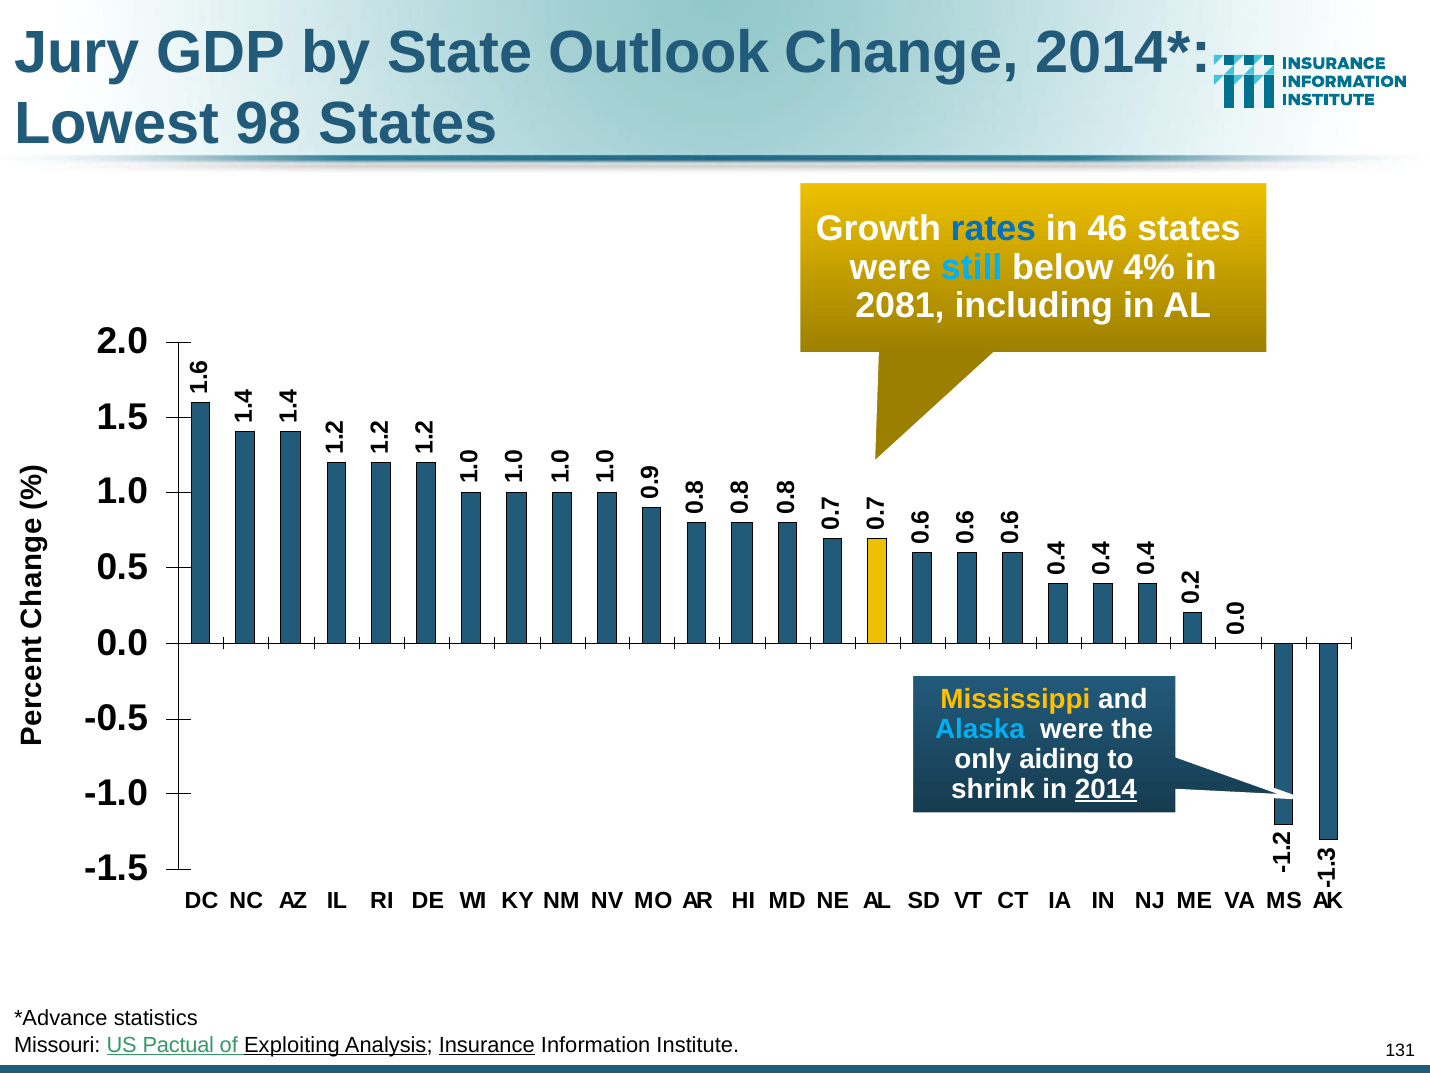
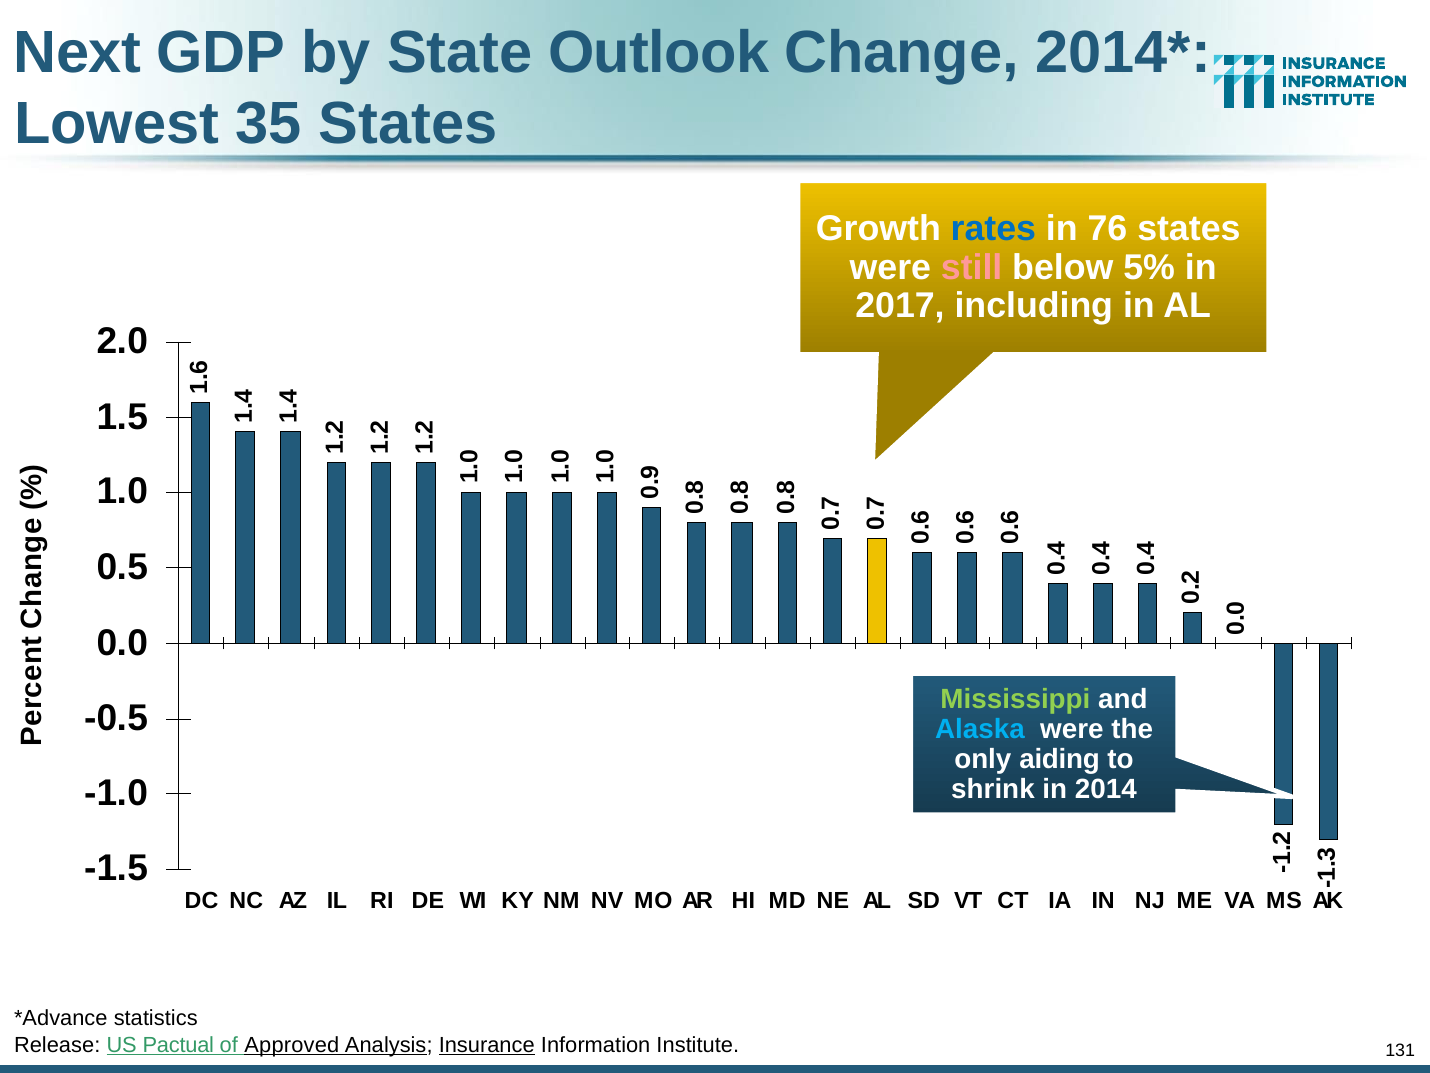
Jury: Jury -> Next (77, 53)
98: 98 -> 35 (269, 124)
46: 46 -> 76 (1107, 229)
still colour: light blue -> pink (972, 267)
4%: 4% -> 5% (1149, 267)
2081: 2081 -> 2017 (900, 306)
Mississippi colour: yellow -> light green (1015, 699)
2014 underline: present -> none (1106, 789)
Missouri: Missouri -> Release (57, 1044)
Exploiting: Exploiting -> Approved (292, 1044)
